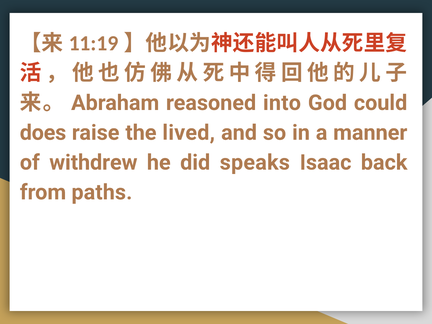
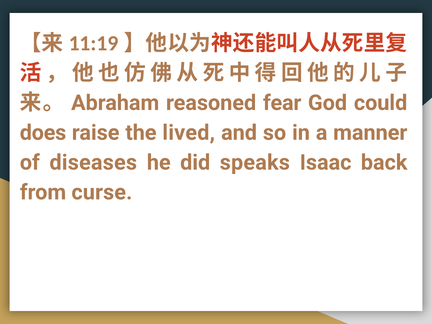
into: into -> fear (282, 103)
withdrew: withdrew -> diseases (93, 162)
paths: paths -> curse (102, 192)
